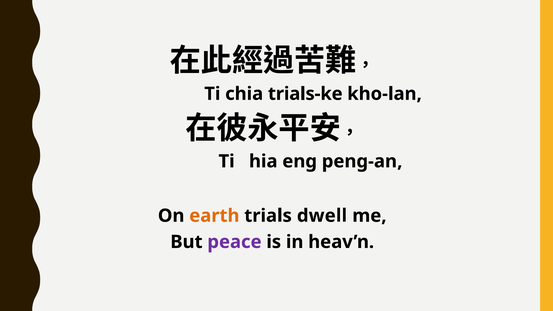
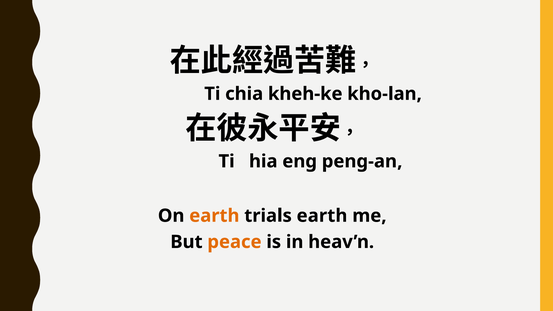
trials-ke: trials-ke -> kheh-ke (305, 94)
trials dwell: dwell -> earth (322, 216)
peace colour: purple -> orange (234, 242)
